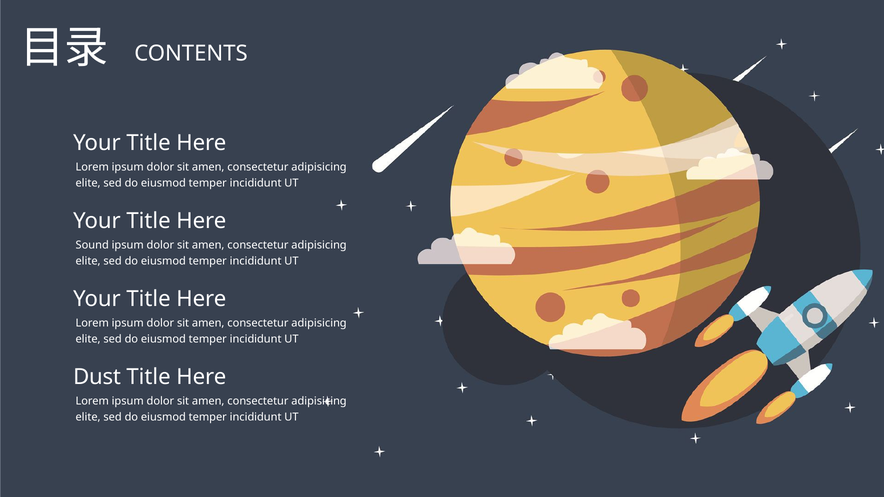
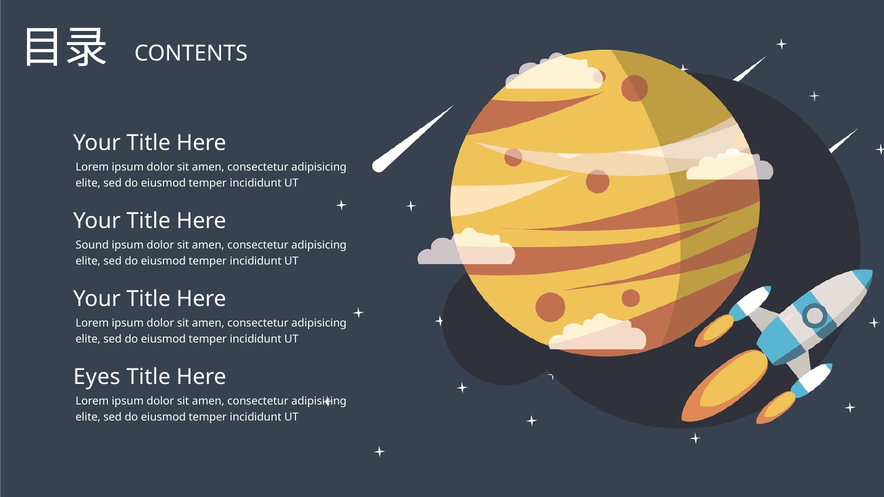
Dust: Dust -> Eyes (97, 377)
